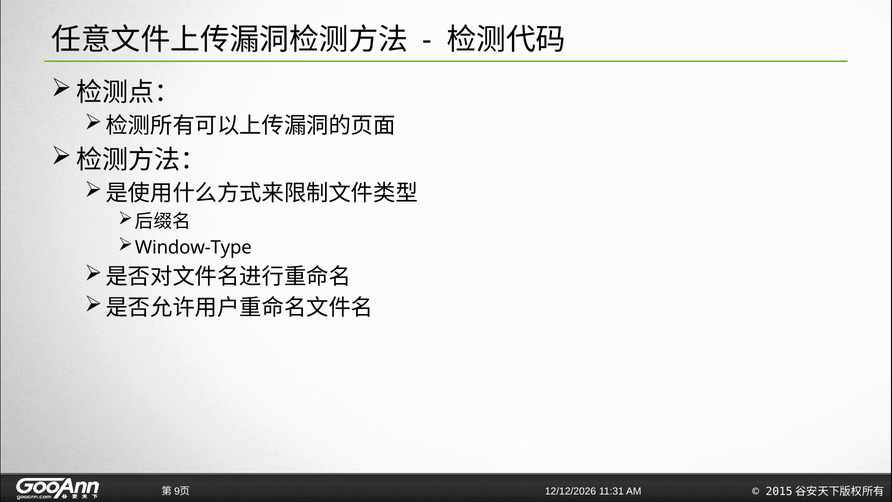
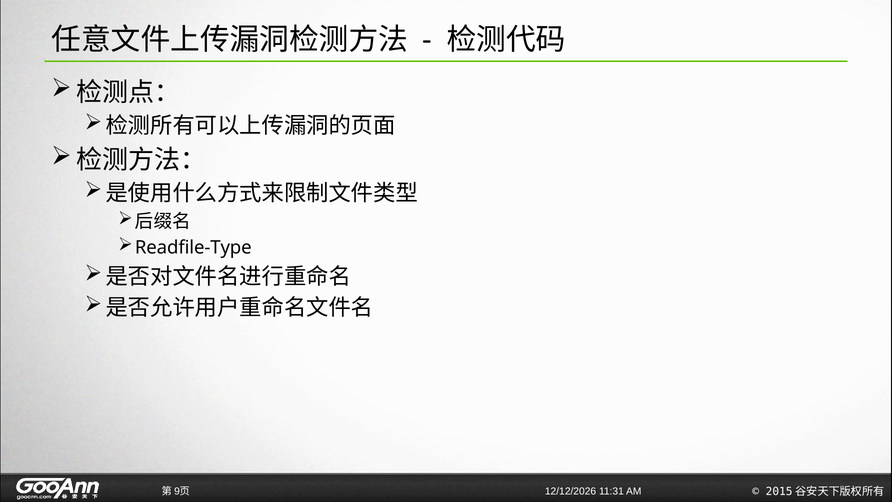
Window-Type: Window-Type -> Readfile-Type (193, 247)
